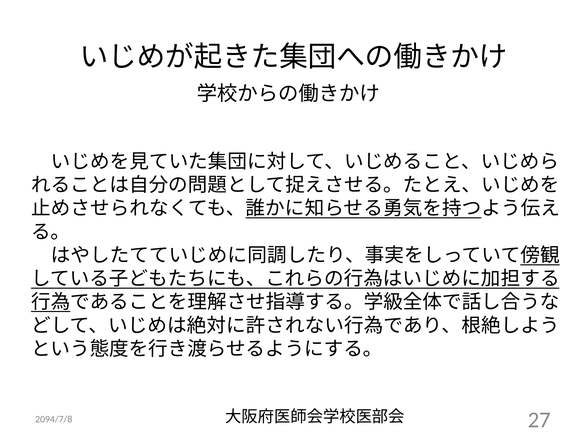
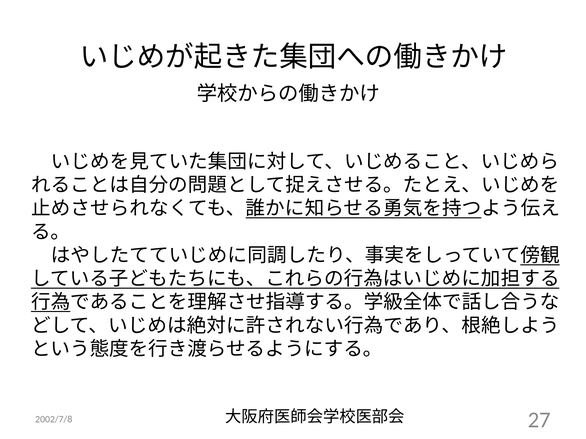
2094/7/8: 2094/7/8 -> 2002/7/8 (54, 420)
